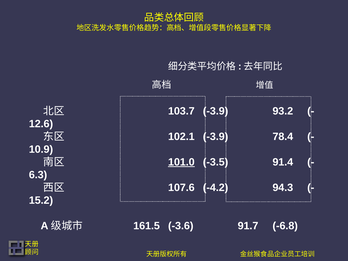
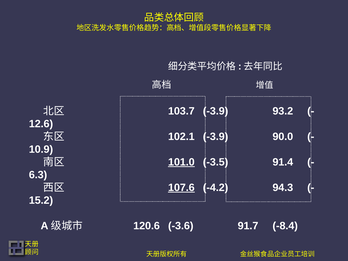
78.4: 78.4 -> 90.0 (283, 137)
107.6 underline: none -> present (181, 188)
161.5: 161.5 -> 120.6 (147, 226)
-6.8: -6.8 -> -8.4 (285, 226)
